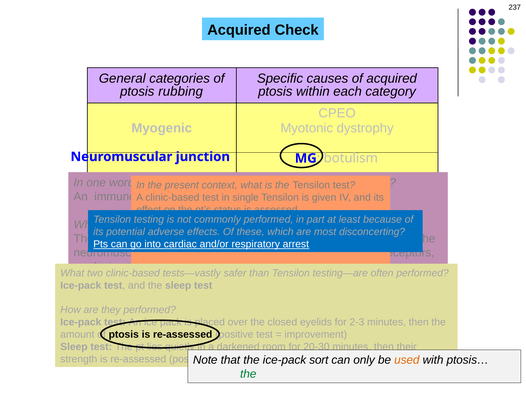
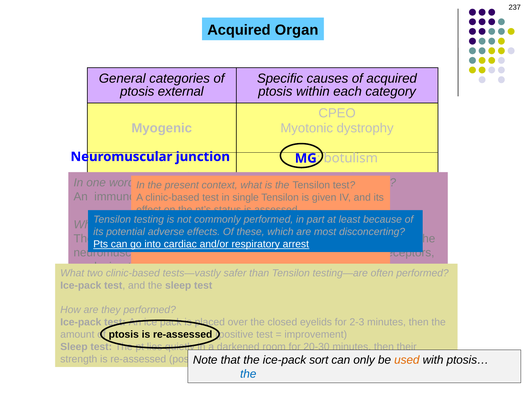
Check: Check -> Organ (297, 30)
rubbing: rubbing -> external (181, 92)
the colour: green -> blue (248, 375)
